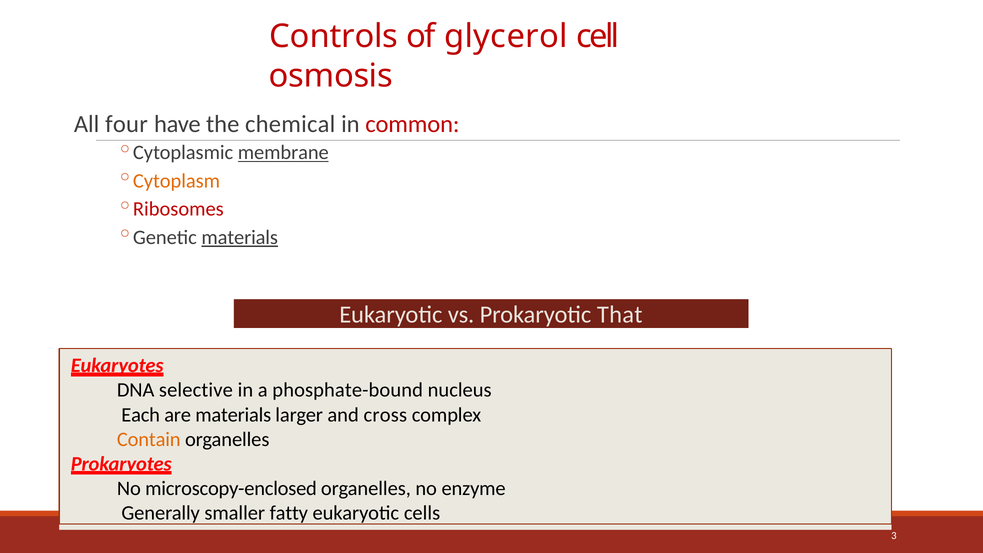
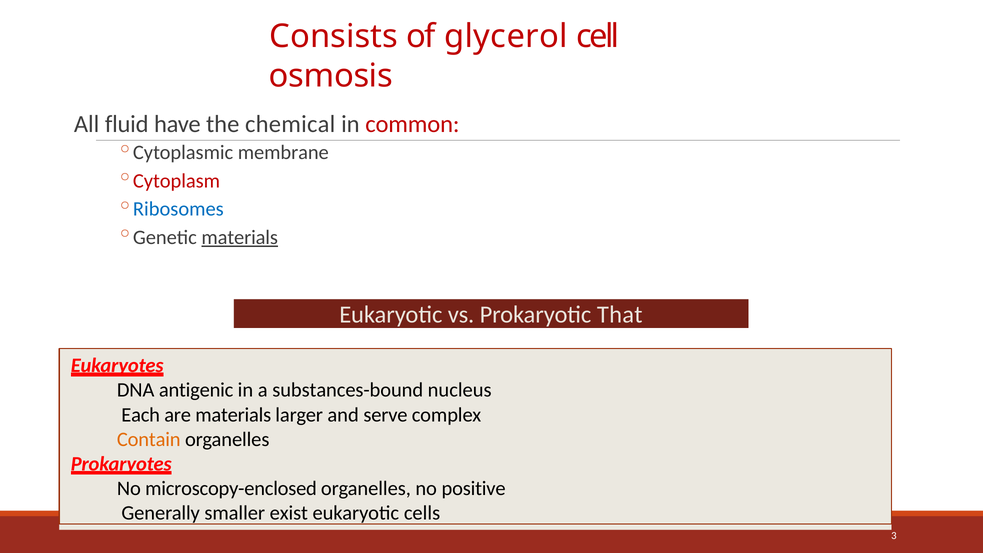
Controls: Controls -> Consists (334, 36)
four: four -> fluid (127, 124)
membrane underline: present -> none (283, 153)
Cytoplasm colour: orange -> red (177, 181)
Ribosomes colour: red -> blue (178, 209)
selective: selective -> antigenic (196, 390)
phosphate-bound: phosphate-bound -> substances-bound (348, 390)
cross: cross -> serve (386, 415)
enzyme: enzyme -> positive (474, 489)
fatty: fatty -> exist (289, 513)
